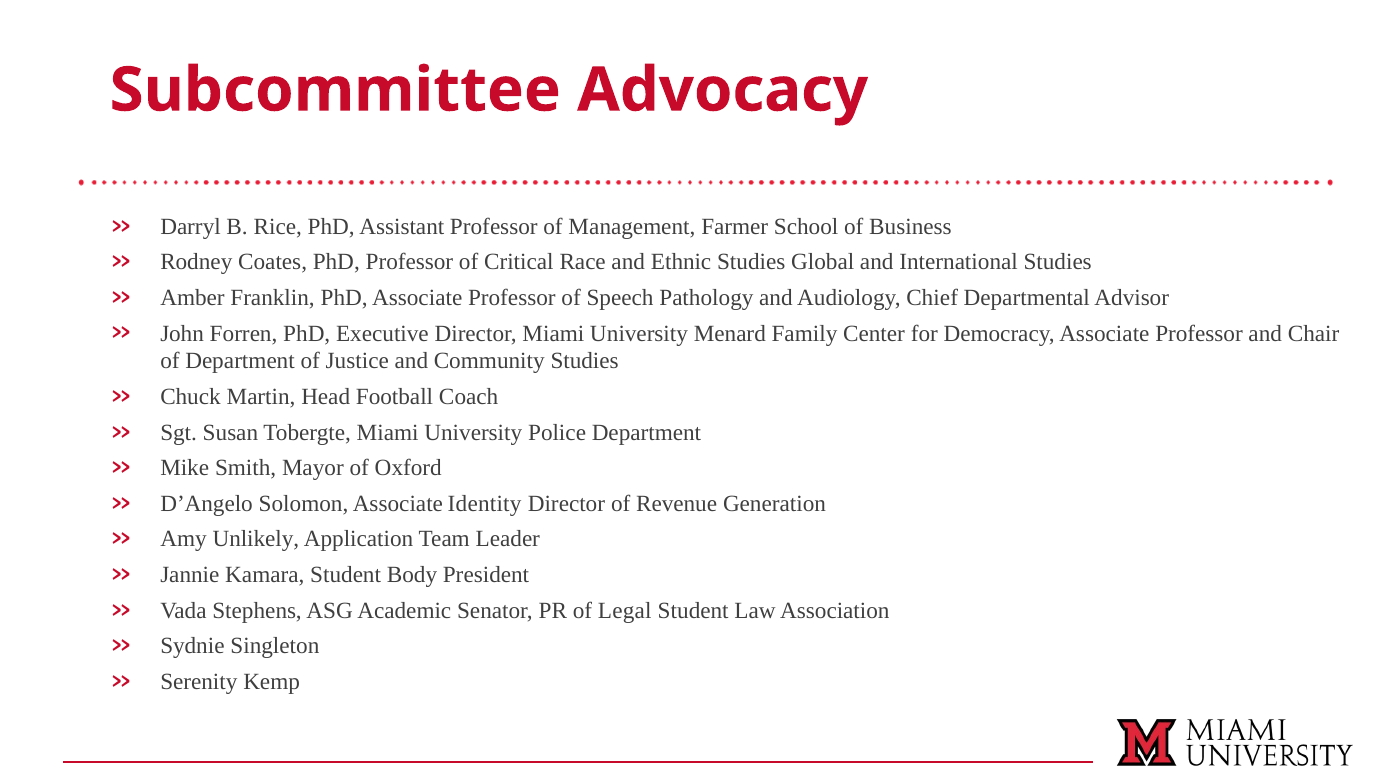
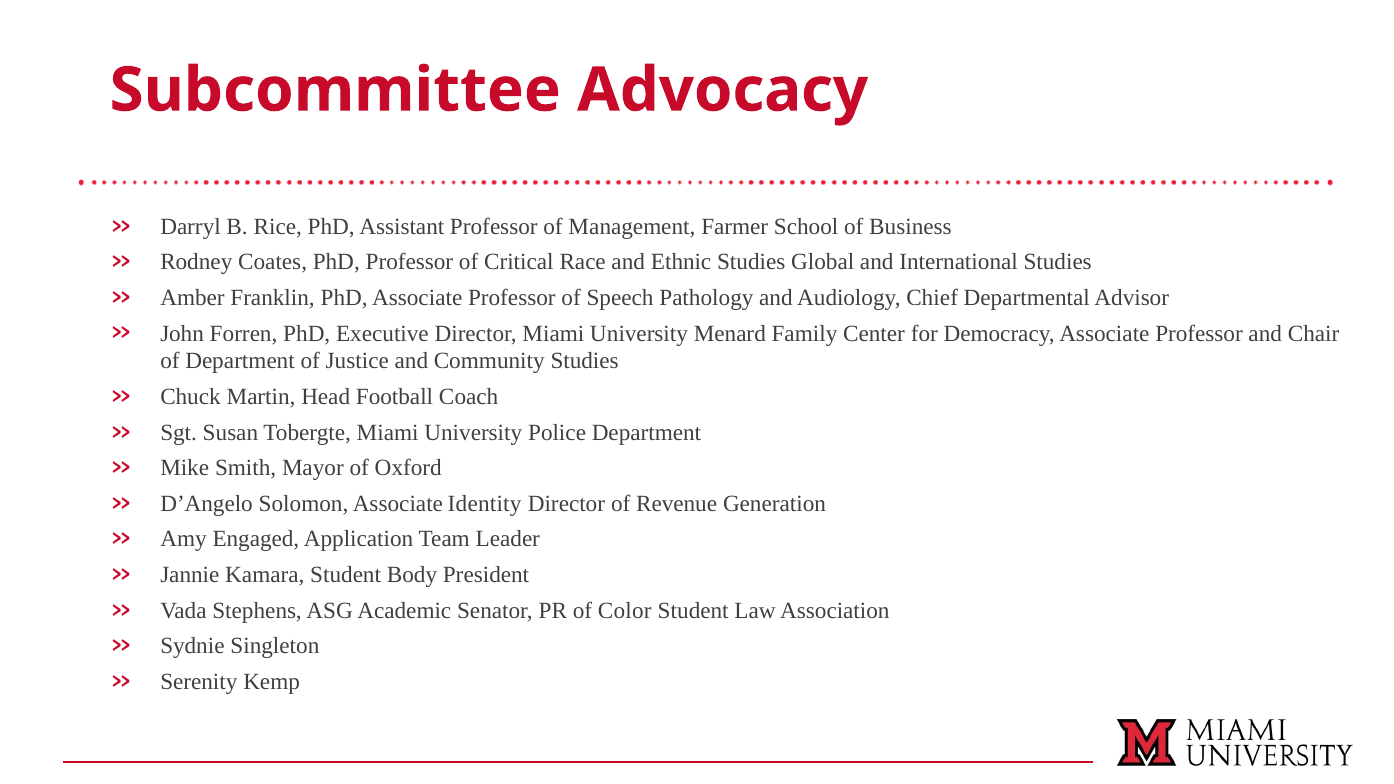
Unlikely: Unlikely -> Engaged (256, 539)
Legal: Legal -> Color (625, 611)
